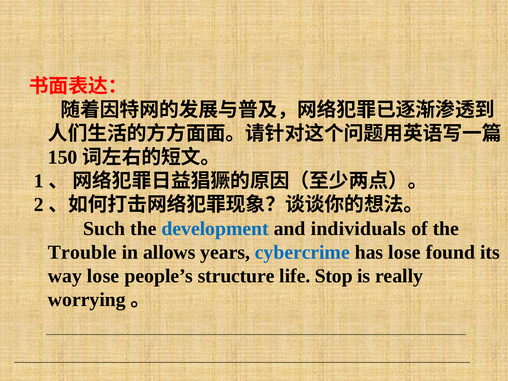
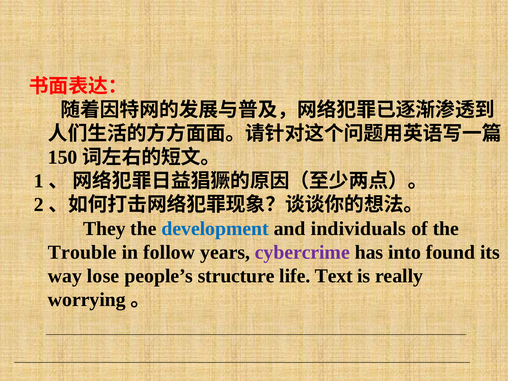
Such: Such -> They (104, 228)
allows: allows -> follow (169, 252)
cybercrime colour: blue -> purple (302, 252)
has lose: lose -> into (405, 252)
Stop: Stop -> Text (334, 276)
